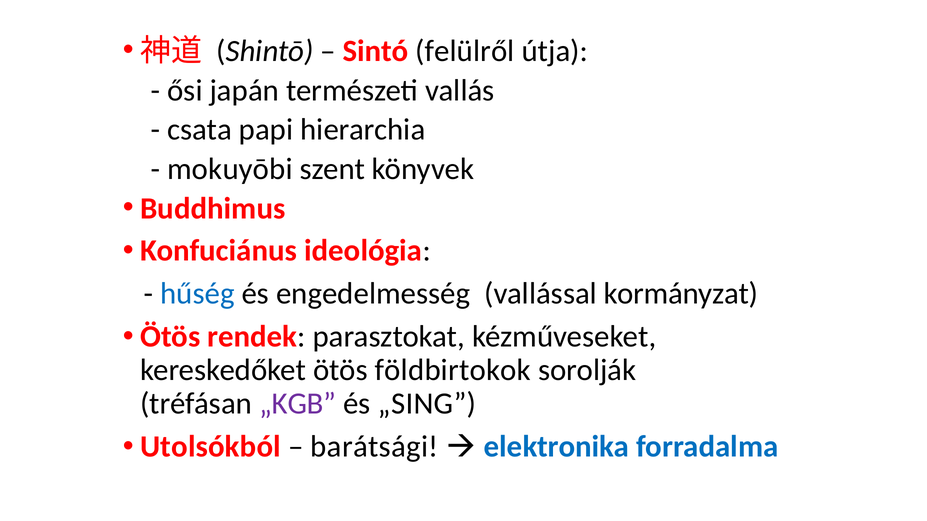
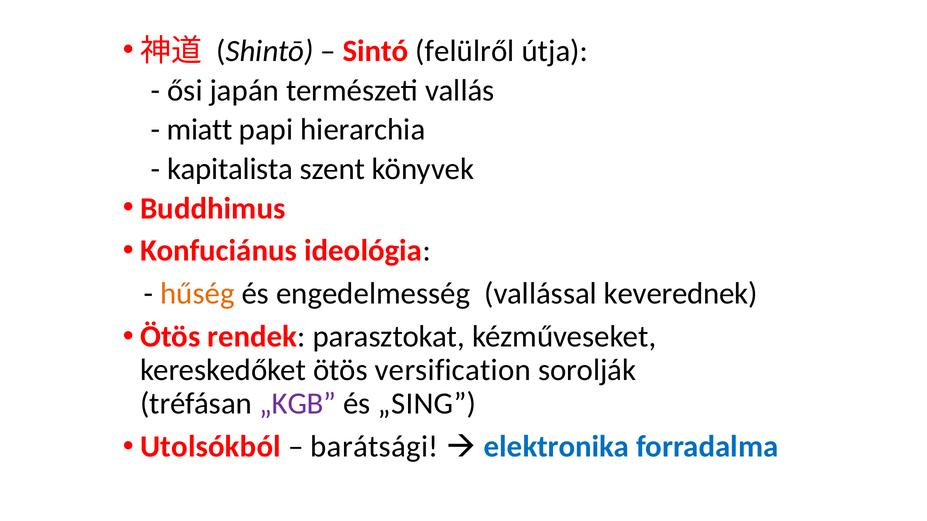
csata: csata -> miatt (200, 130)
mokuyōbi: mokuyōbi -> kapitalista (230, 169)
hűség colour: blue -> orange (197, 294)
kormányzat: kormányzat -> keverednek (681, 294)
földbirtokok: földbirtokok -> versification (453, 370)
